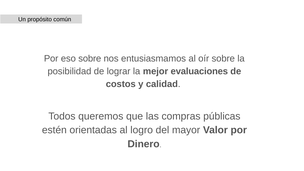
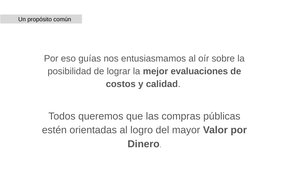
eso sobre: sobre -> guías (90, 58)
